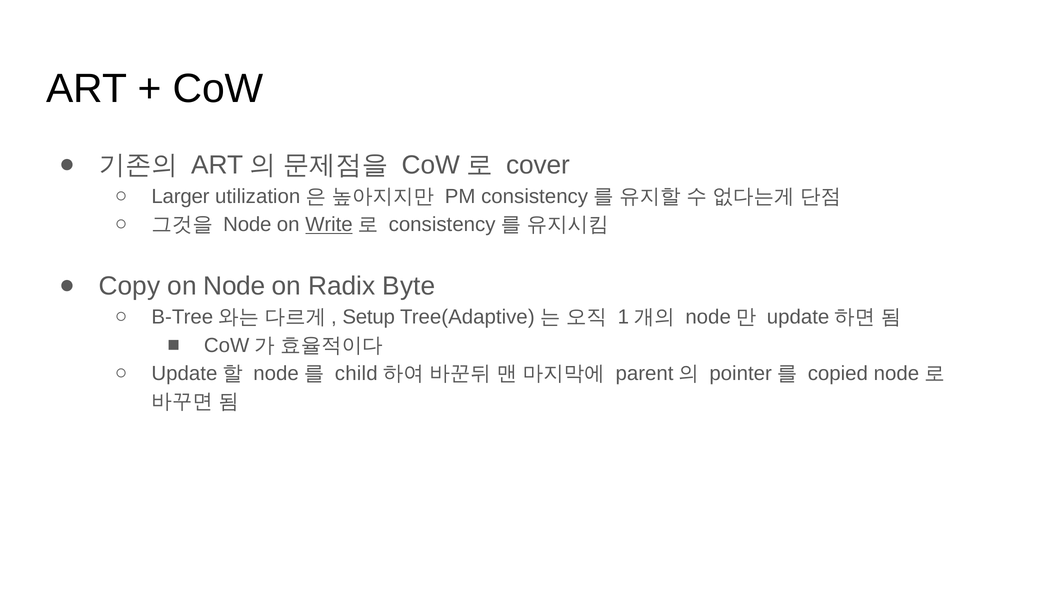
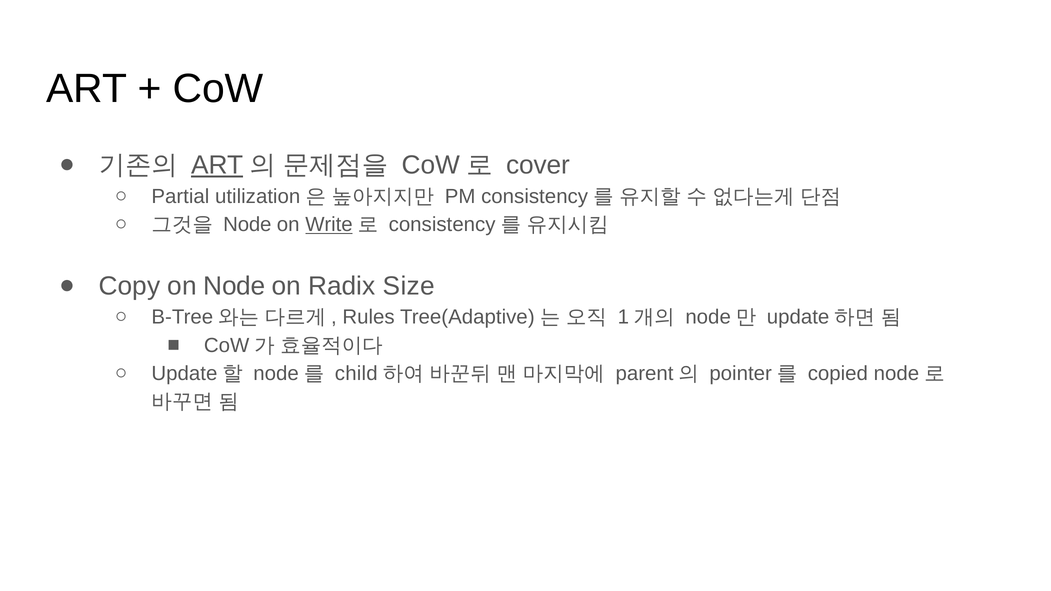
ART underline: none -> present (217, 165)
Larger: Larger -> Partial (180, 197)
Byte: Byte -> Size (409, 286)
Setup: Setup -> Rules (369, 317)
